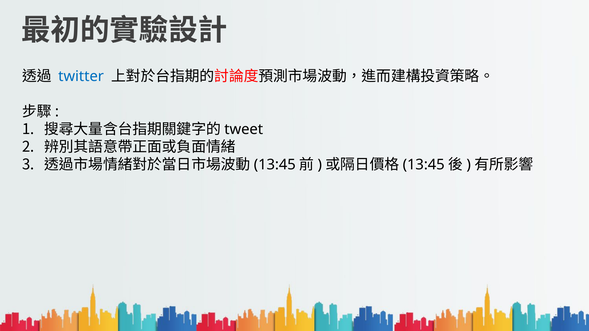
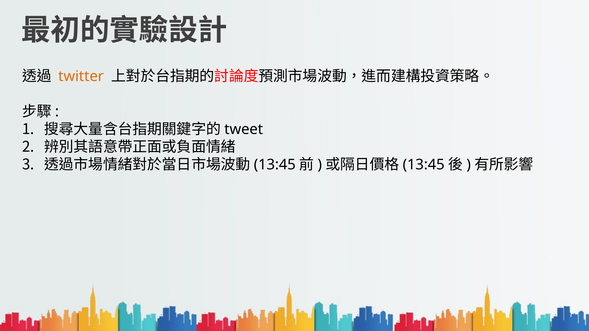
twitter colour: blue -> orange (81, 76)
